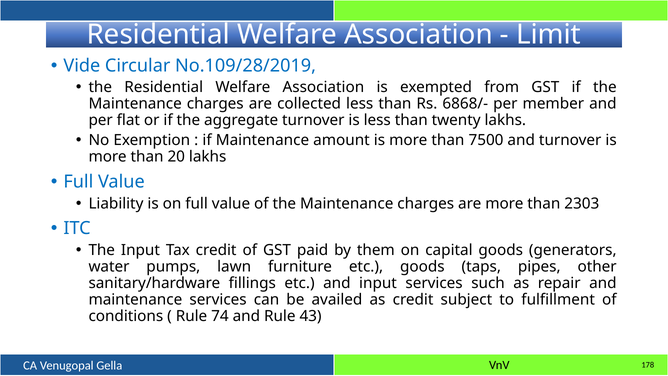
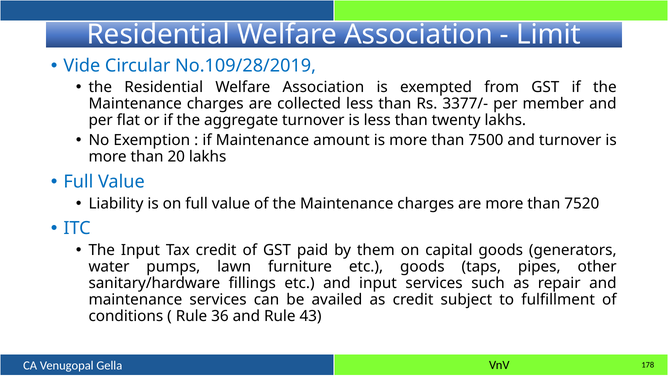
6868/-: 6868/- -> 3377/- (465, 104)
2303: 2303 -> 7520 (582, 203)
74: 74 -> 36 (220, 316)
